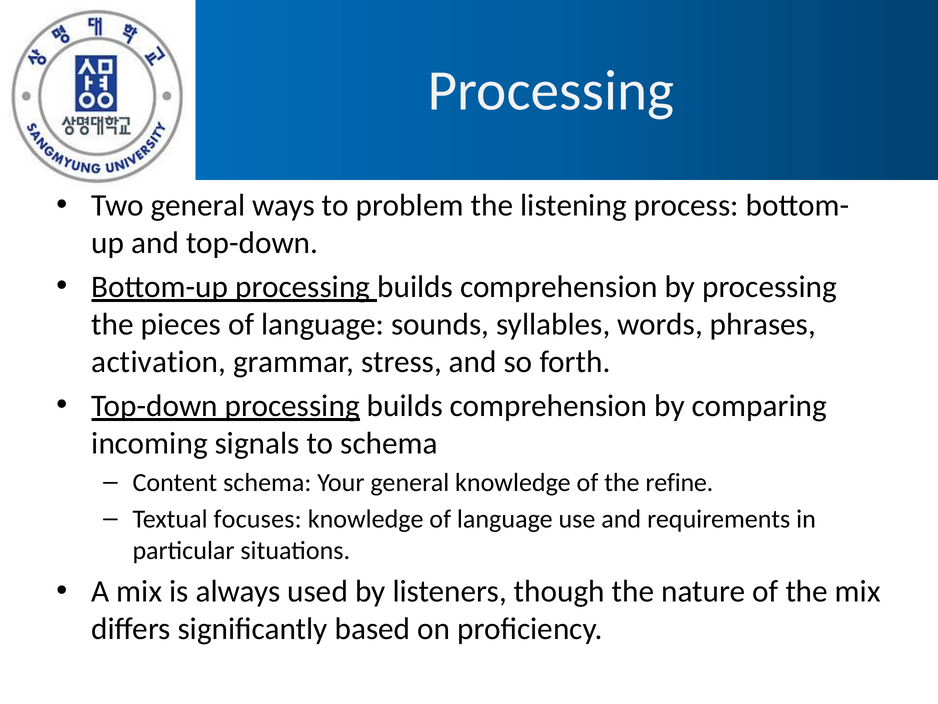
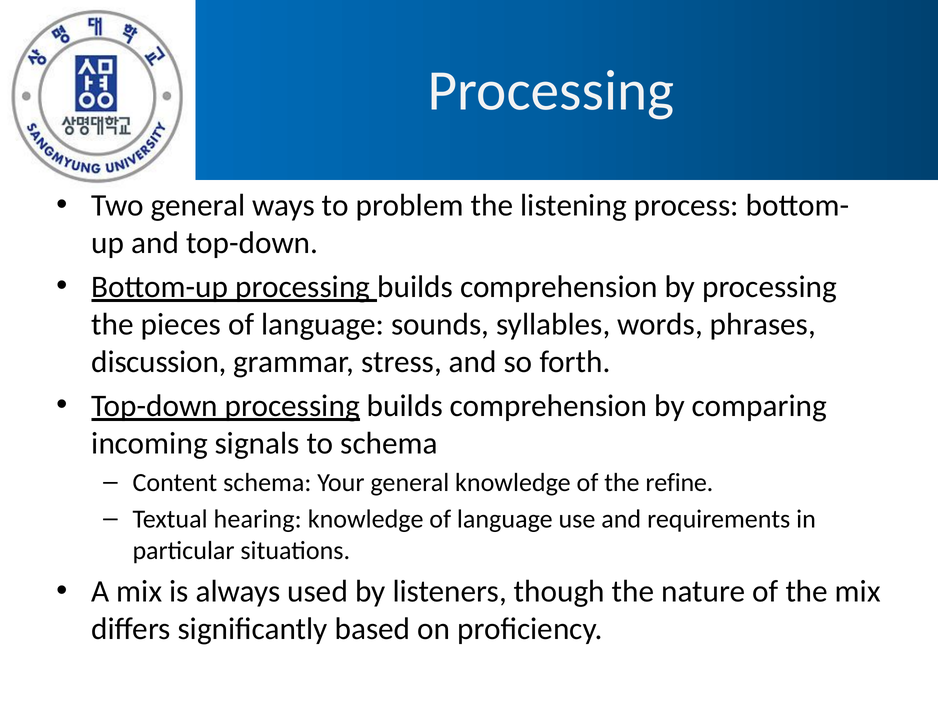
activation: activation -> discussion (159, 362)
focuses: focuses -> hearing (258, 519)
